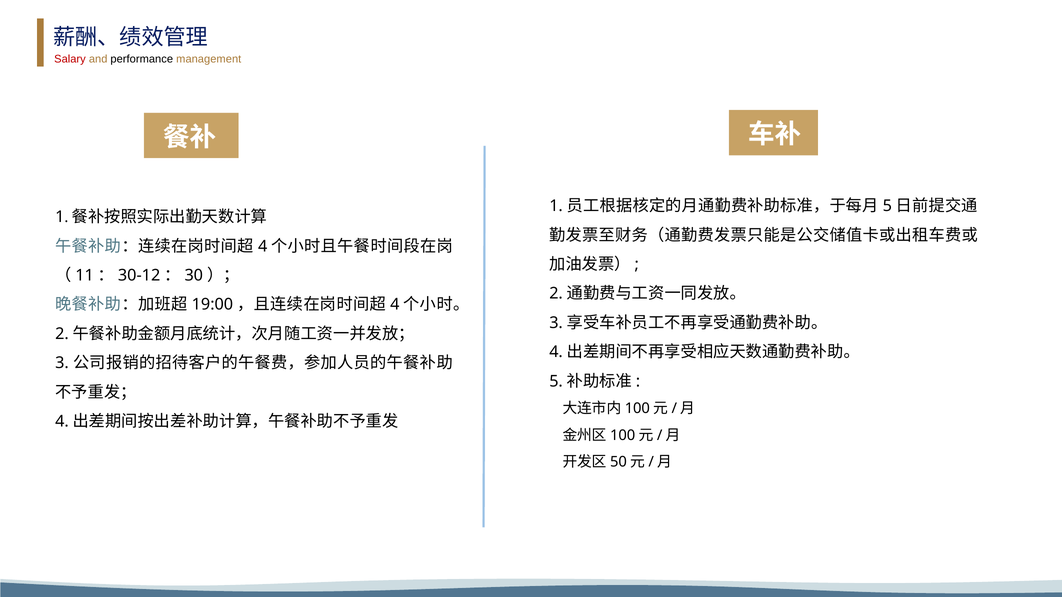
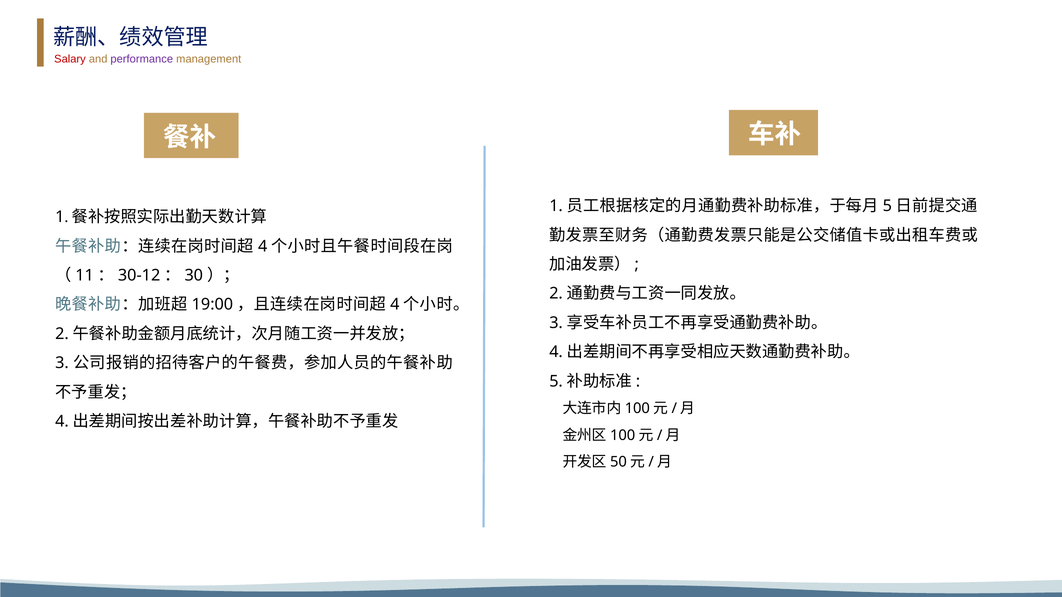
performance colour: black -> purple (142, 59)
